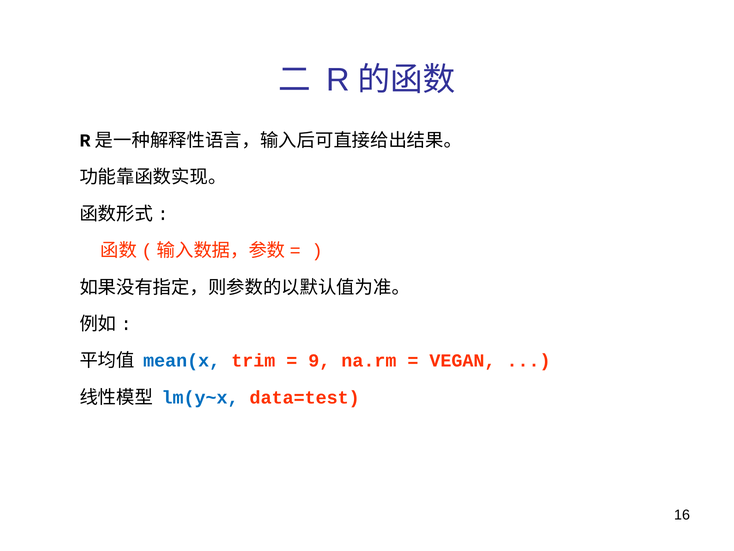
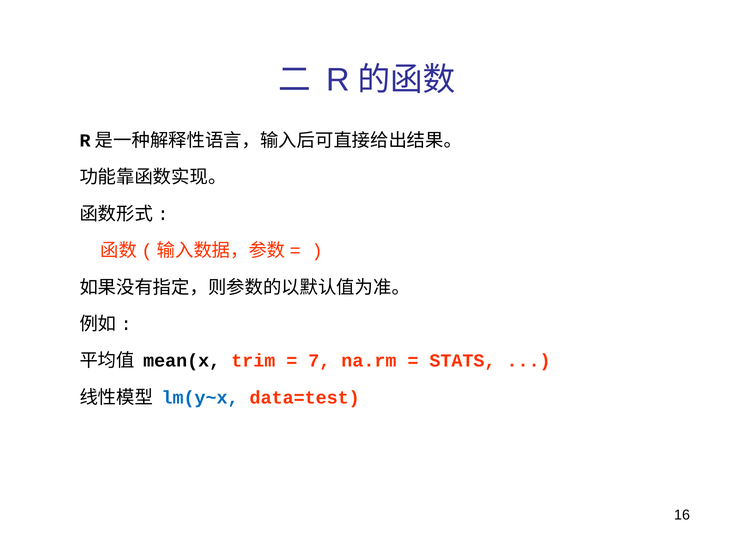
mean(x colour: blue -> black (182, 361)
9: 9 -> 7 (319, 361)
VEGAN: VEGAN -> STATS (462, 361)
